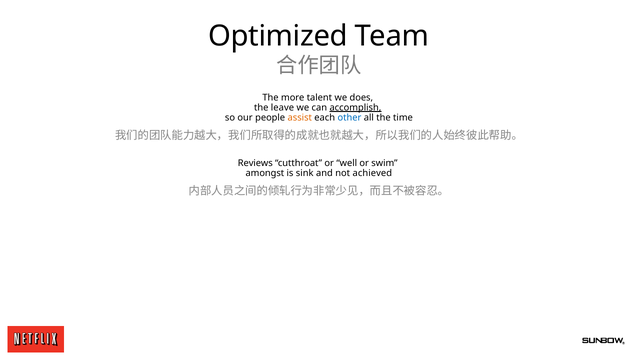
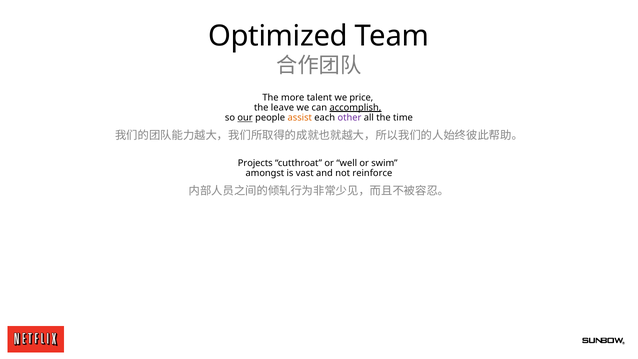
does: does -> price (361, 97)
our underline: none -> present (245, 118)
other colour: blue -> purple (349, 118)
Reviews: Reviews -> Projects (255, 163)
sink: sink -> vast (305, 173)
achieved: achieved -> reinforce (372, 173)
